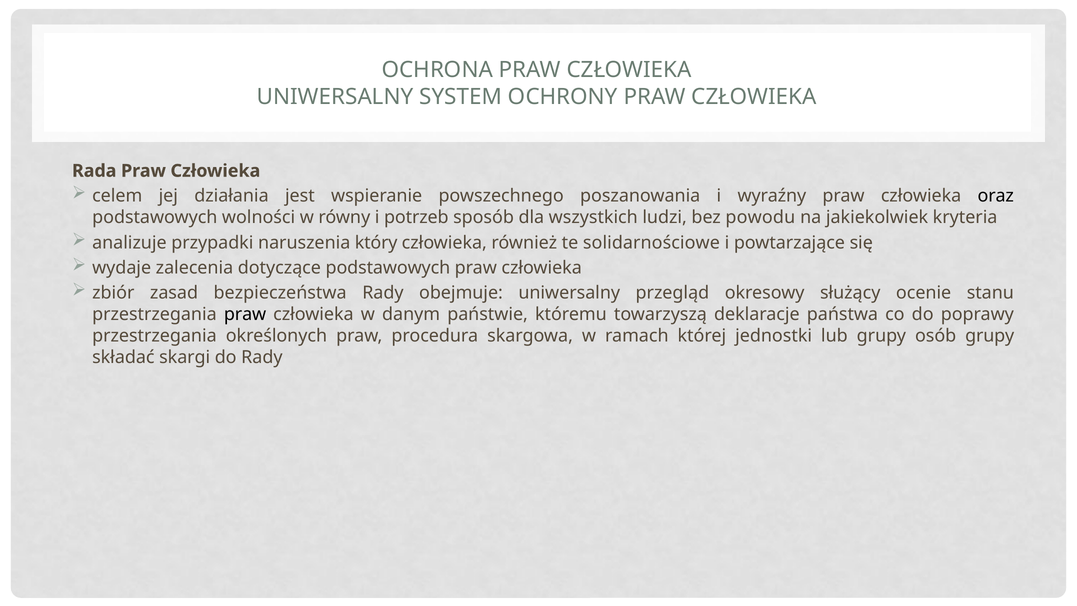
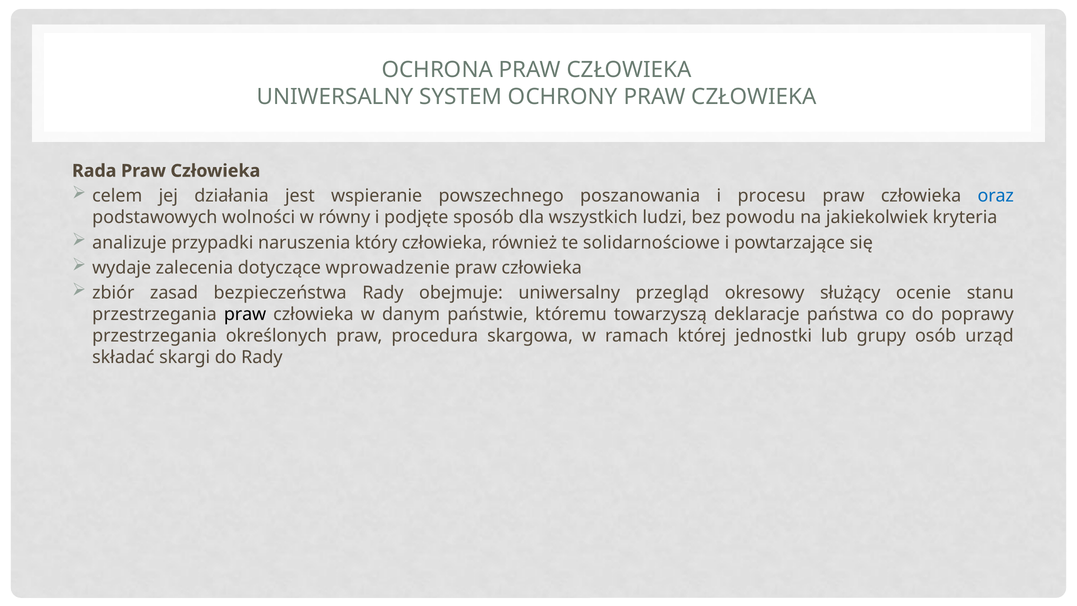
wyraźny: wyraźny -> procesu (772, 196)
oraz colour: black -> blue (996, 196)
potrzeb: potrzeb -> podjęte (416, 217)
dotyczące podstawowych: podstawowych -> wprowadzenie (388, 268)
osób grupy: grupy -> urząd (990, 336)
